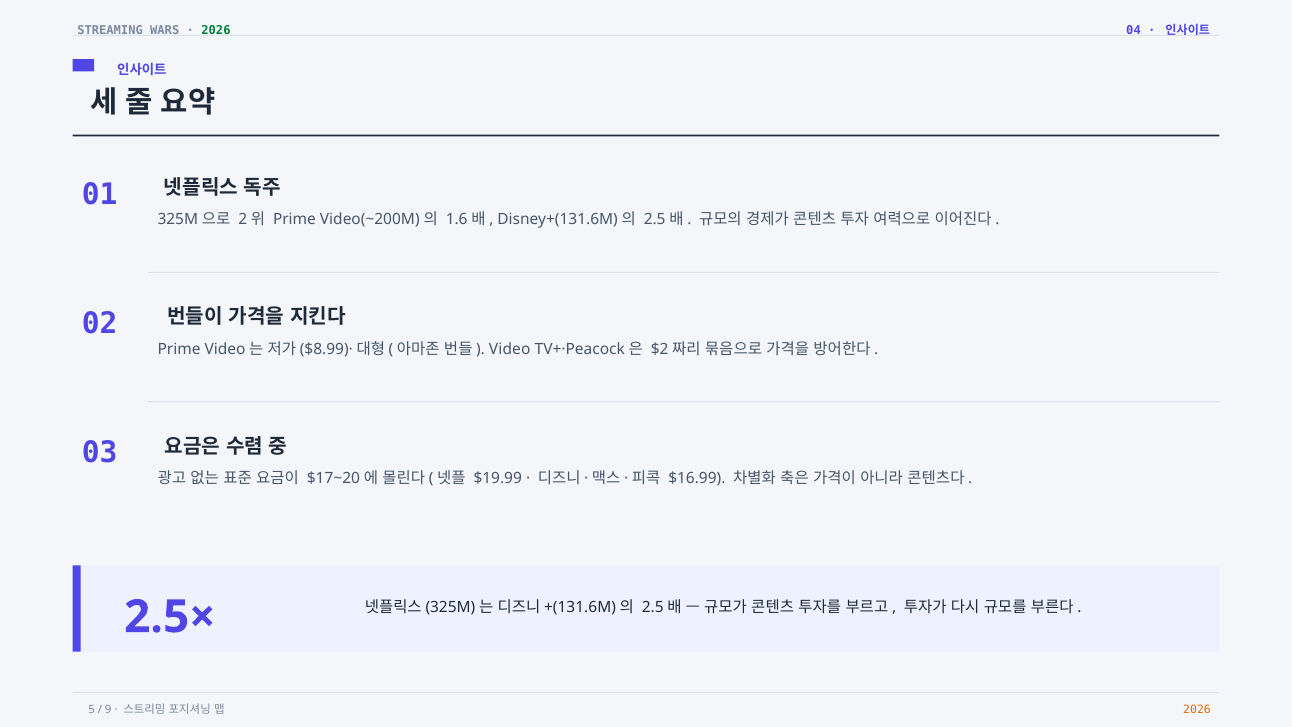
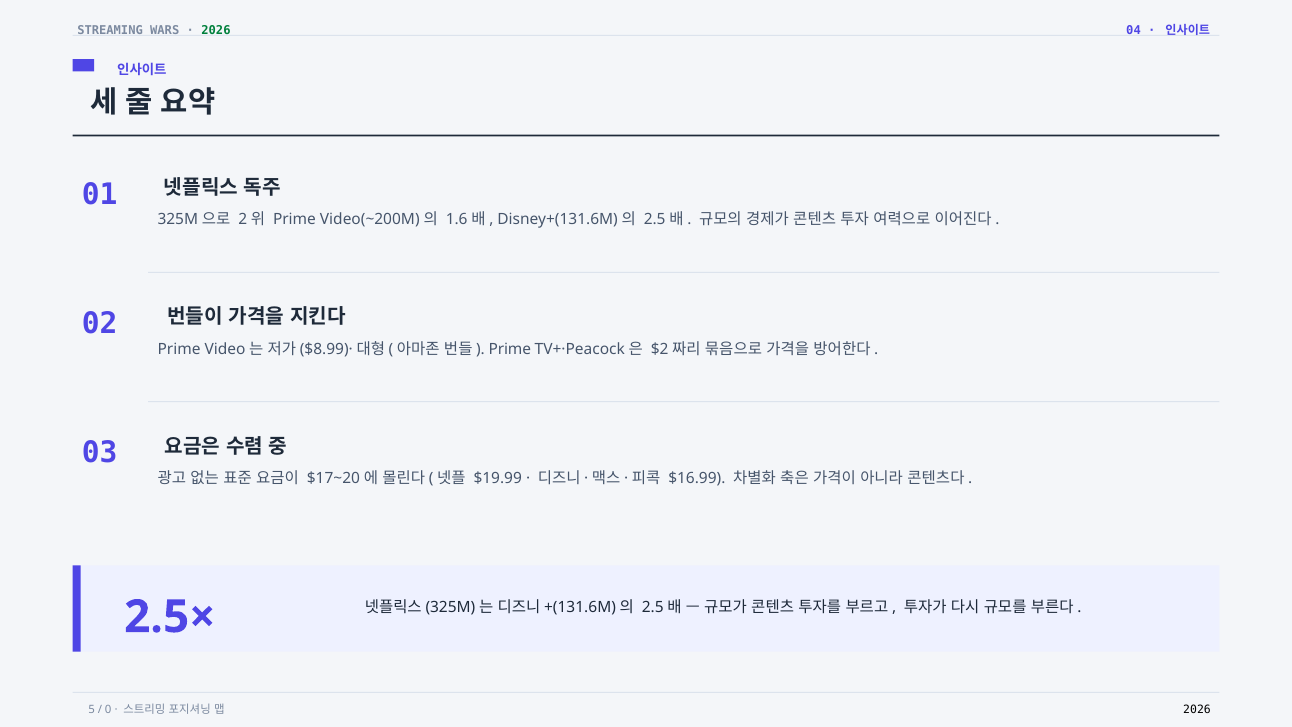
Video: Video -> Prime (510, 349)
9: 9 -> 0 (108, 710)
2026 colour: orange -> black (1197, 710)
